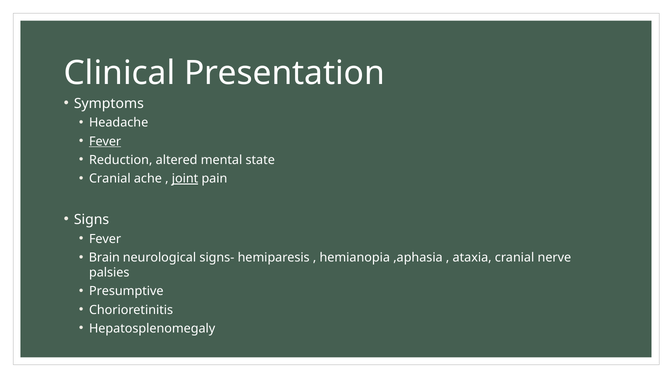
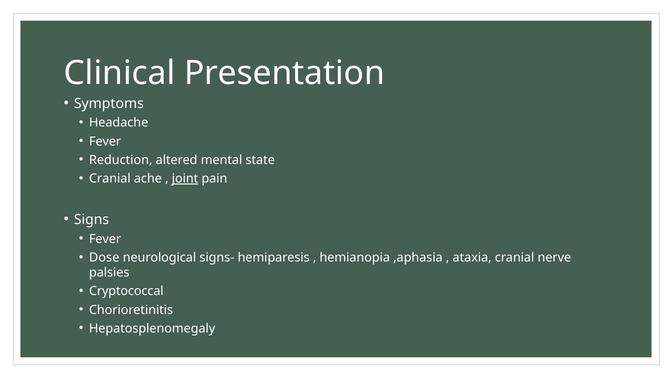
Fever underline: present -> none (105, 141)
Brain: Brain -> Dose (104, 258)
Presumptive: Presumptive -> Cryptococcal (126, 291)
